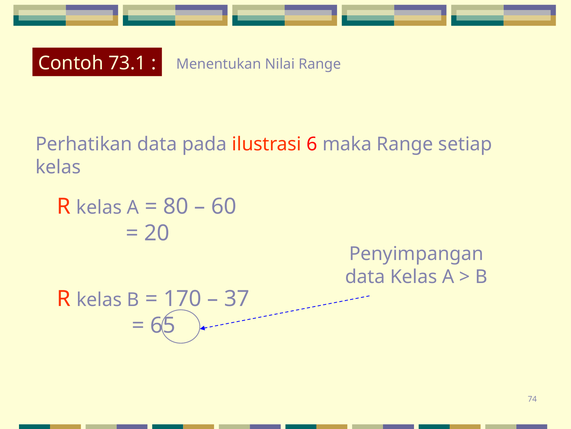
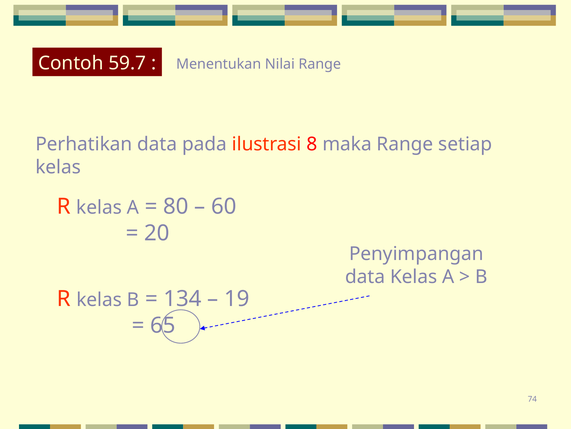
73.1: 73.1 -> 59.7 (127, 63)
6: 6 -> 8 (312, 144)
170: 170 -> 134 (182, 298)
37: 37 -> 19 (237, 298)
